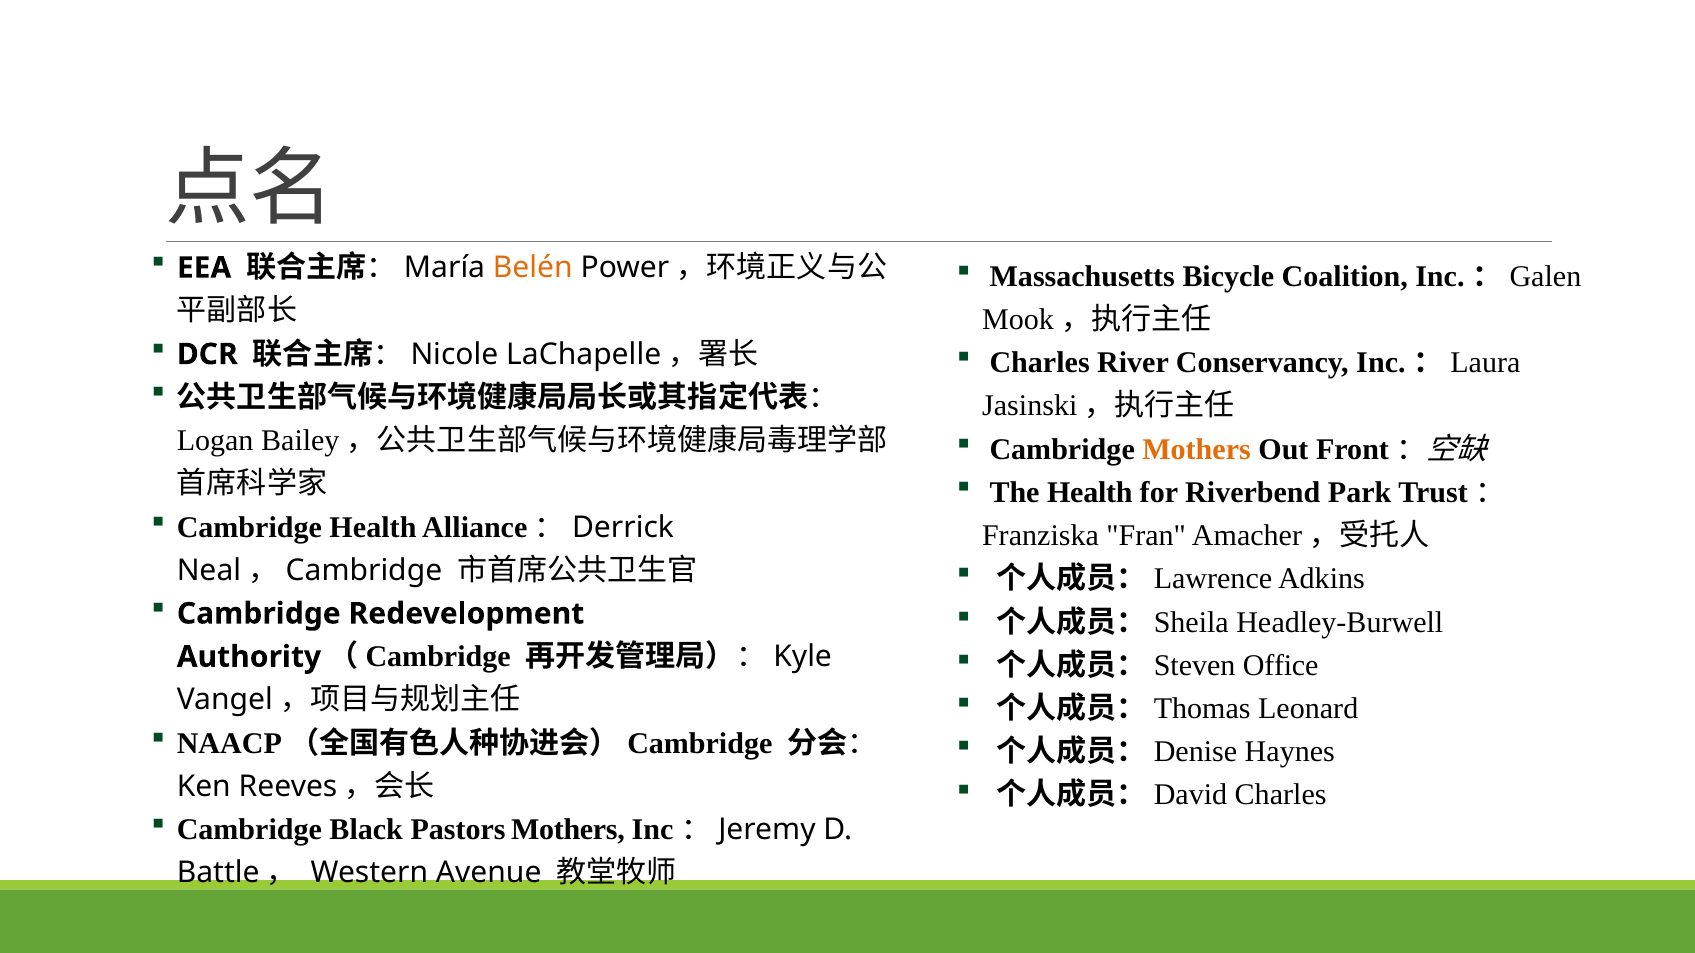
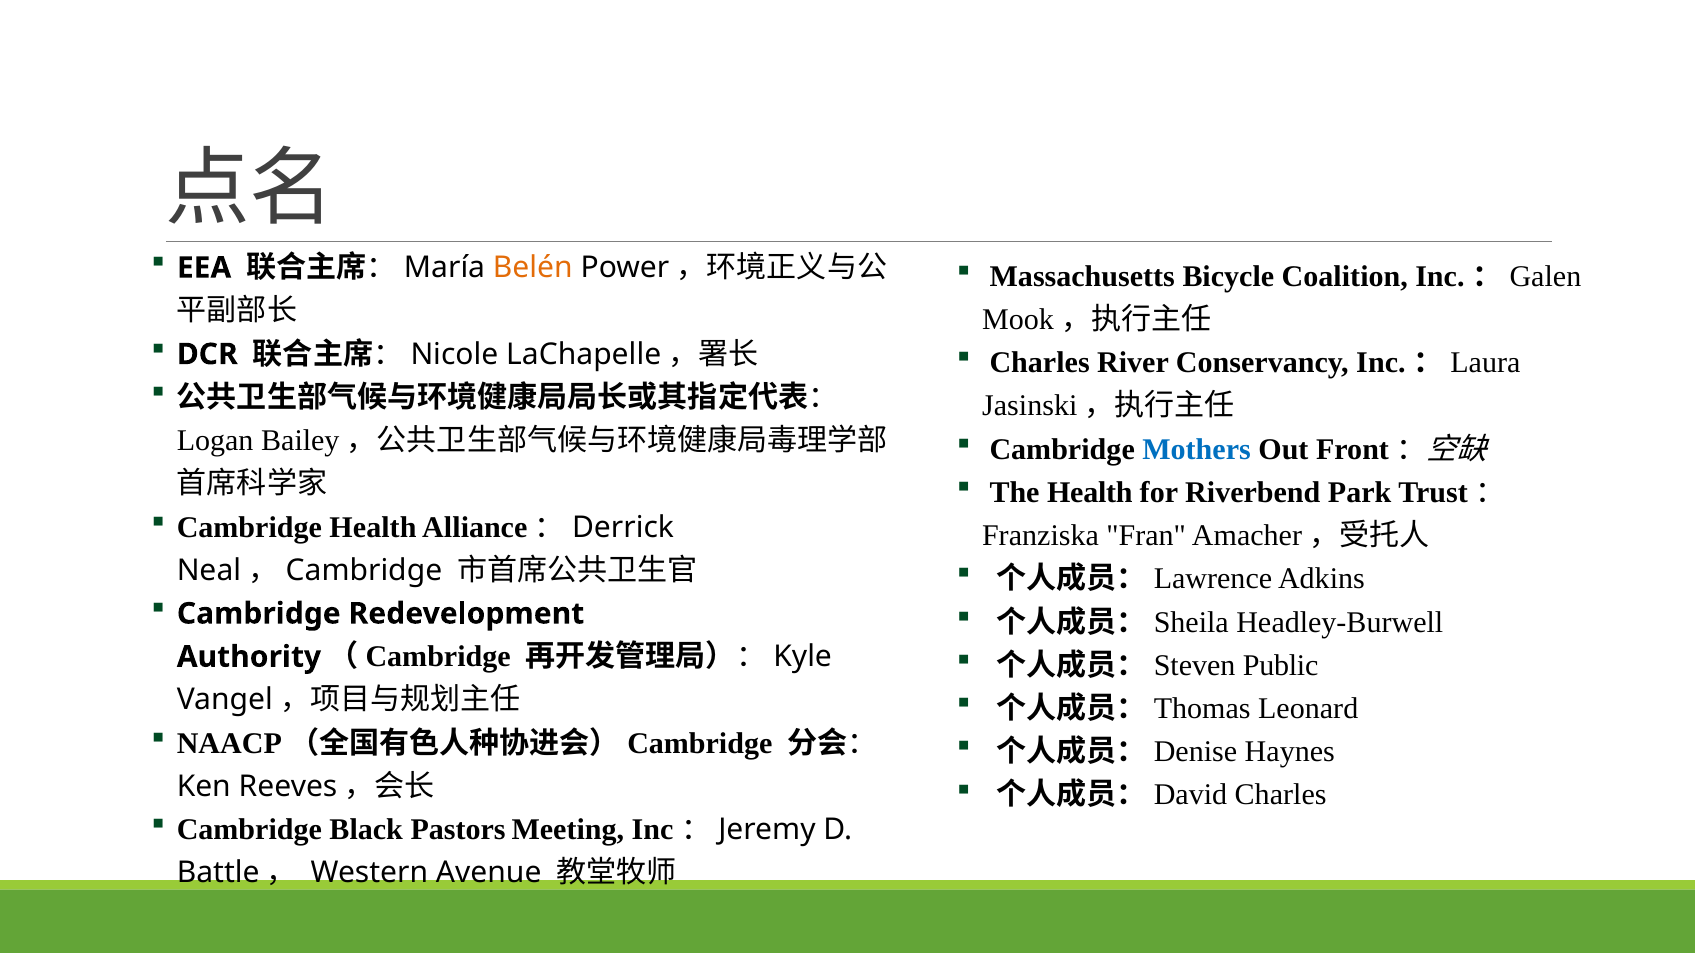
Mothers colour: orange -> blue (1197, 449)
Office: Office -> Public (1281, 666)
Pastors Mothers: Mothers -> Meeting (568, 830)
